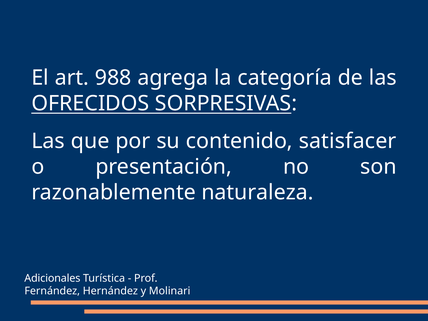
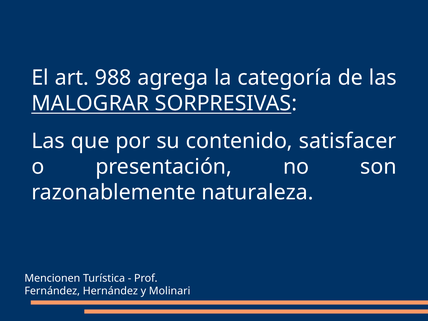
OFRECIDOS: OFRECIDOS -> MALOGRAR (90, 103)
Adicionales: Adicionales -> Mencionen (52, 278)
